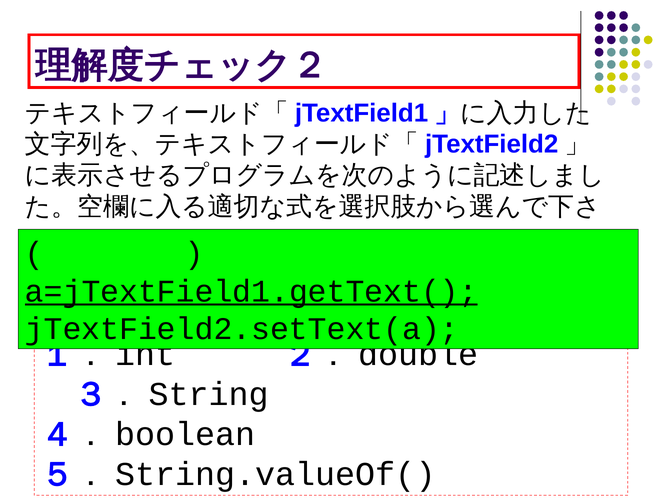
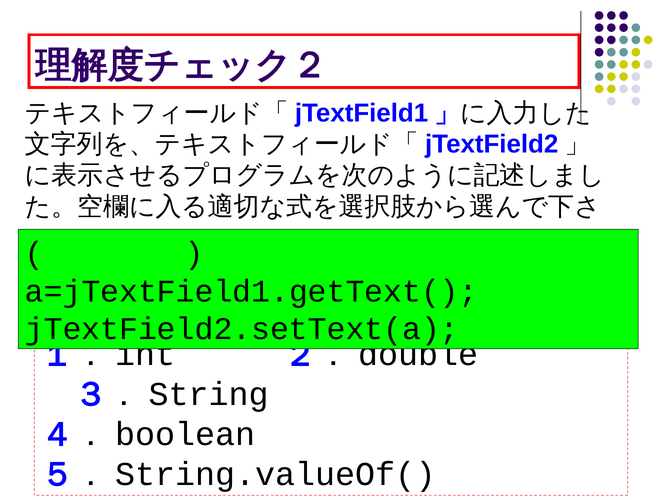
a=jTextField1.getText( underline: present -> none (251, 291)
